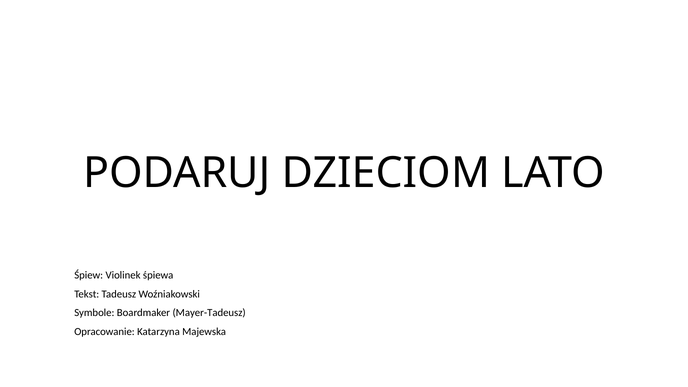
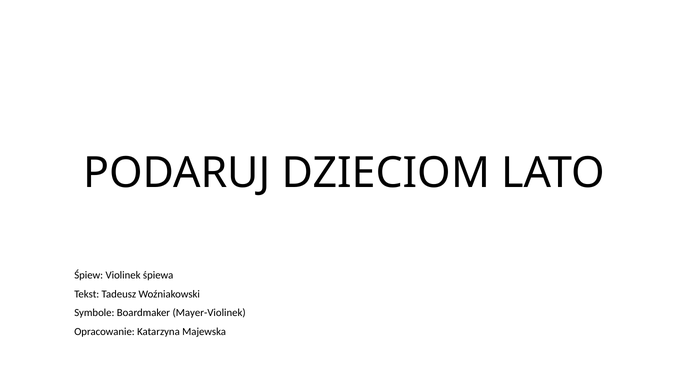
Mayer-Tadeusz: Mayer-Tadeusz -> Mayer-Violinek (209, 313)
